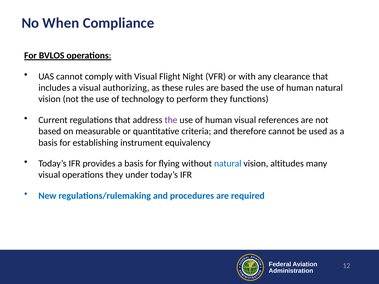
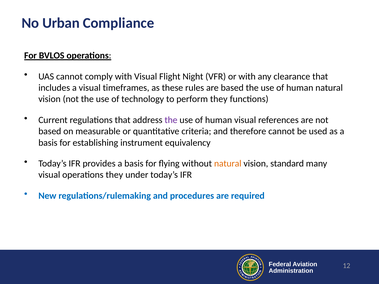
When: When -> Urban (61, 23)
authorizing: authorizing -> timeframes (126, 88)
natural colour: blue -> orange (228, 164)
altitudes: altitudes -> standard (287, 164)
